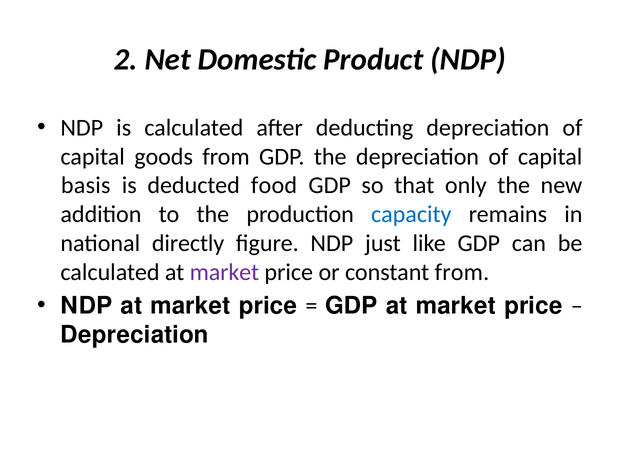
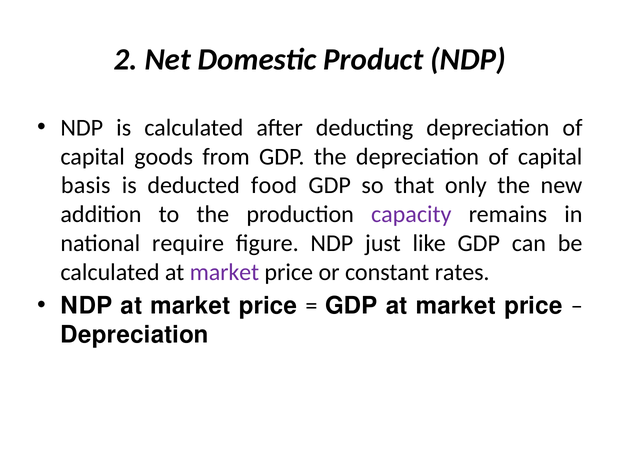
capacity colour: blue -> purple (411, 214)
directly: directly -> require (188, 243)
constant from: from -> rates (462, 272)
